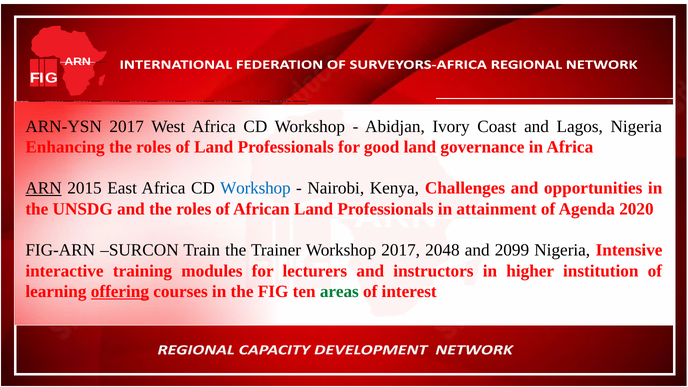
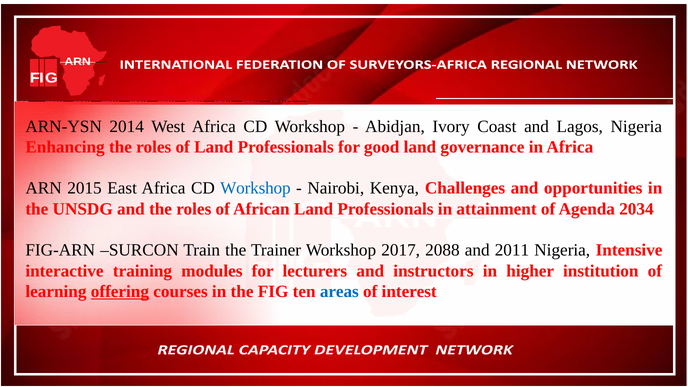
ARN-YSN 2017: 2017 -> 2014 (127, 126)
ARN underline: present -> none (44, 188)
2020: 2020 -> 2034 (636, 209)
2048: 2048 -> 2088 (442, 250)
2099: 2099 -> 2011 (512, 250)
areas colour: green -> blue (339, 291)
